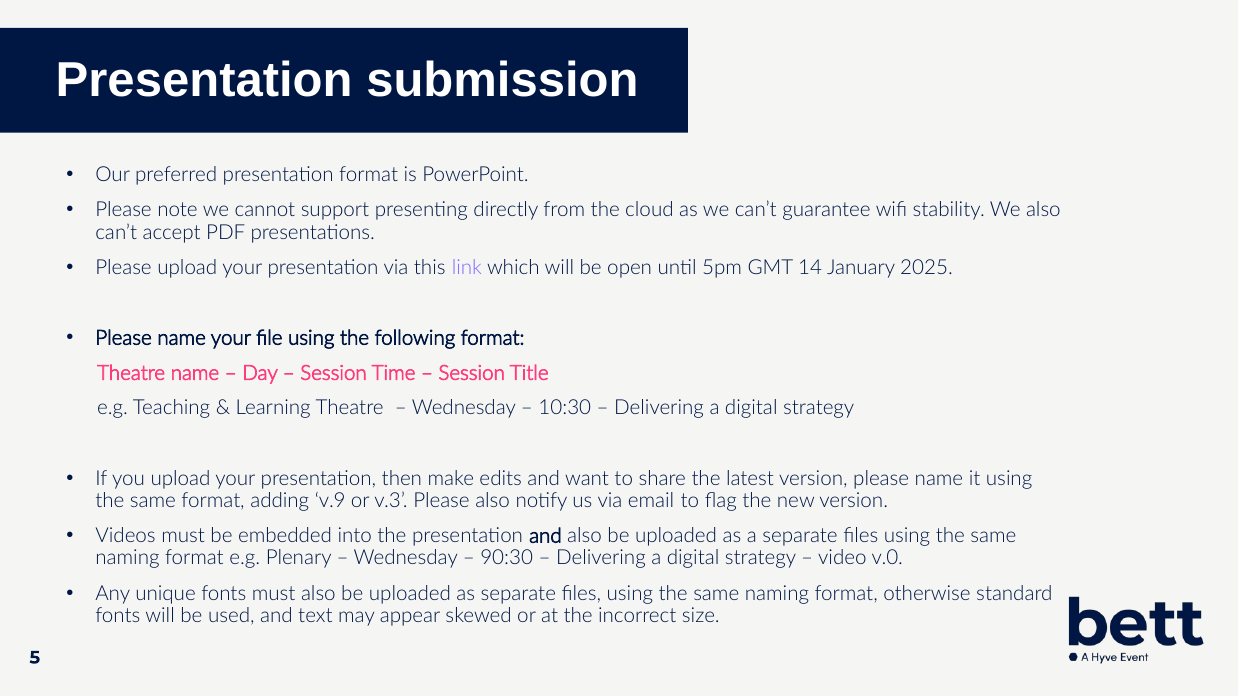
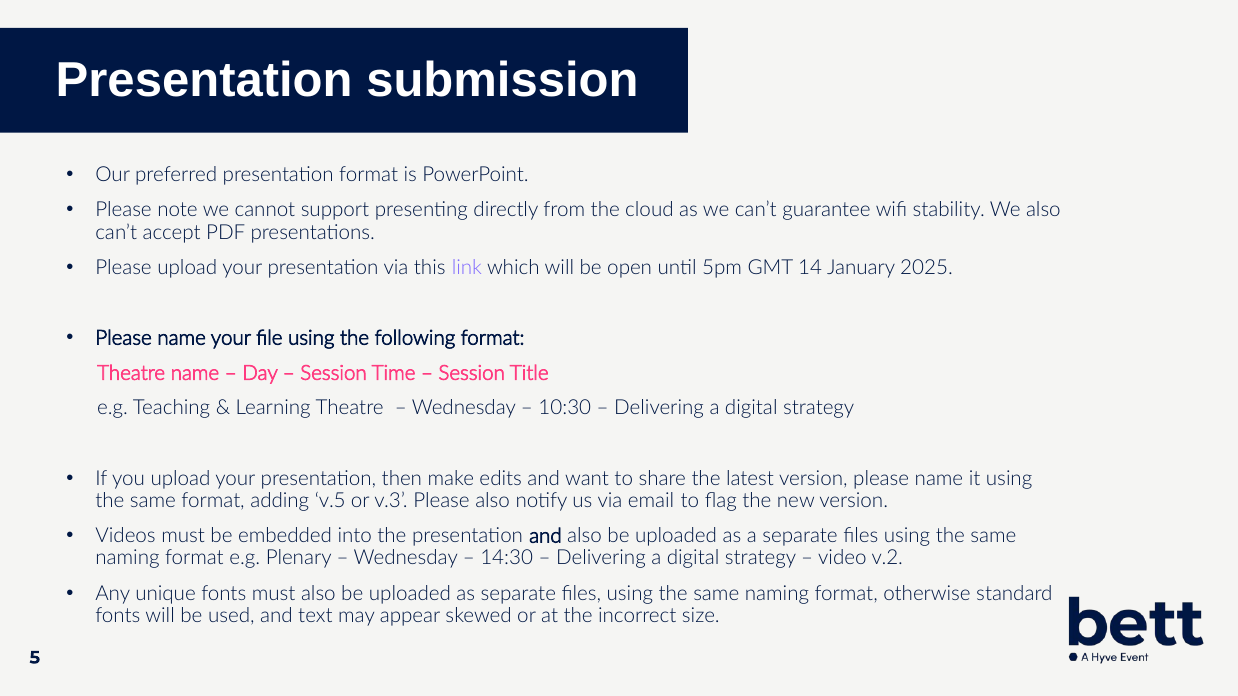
v.9: v.9 -> v.5 (330, 501)
90:30: 90:30 -> 14:30 (507, 558)
v.0: v.0 -> v.2 (887, 558)
